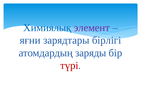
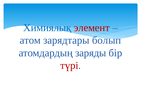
элемент colour: purple -> red (92, 28)
яғни: яғни -> атом (30, 41)
бірлігі: бірлігі -> болып (107, 41)
